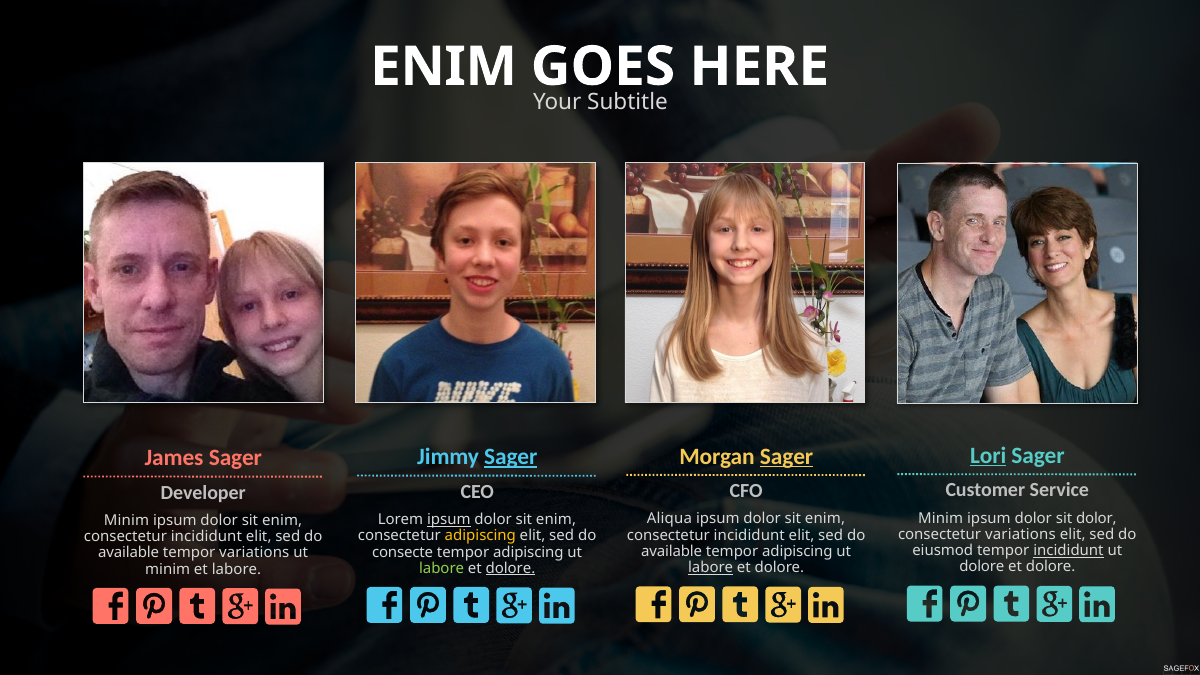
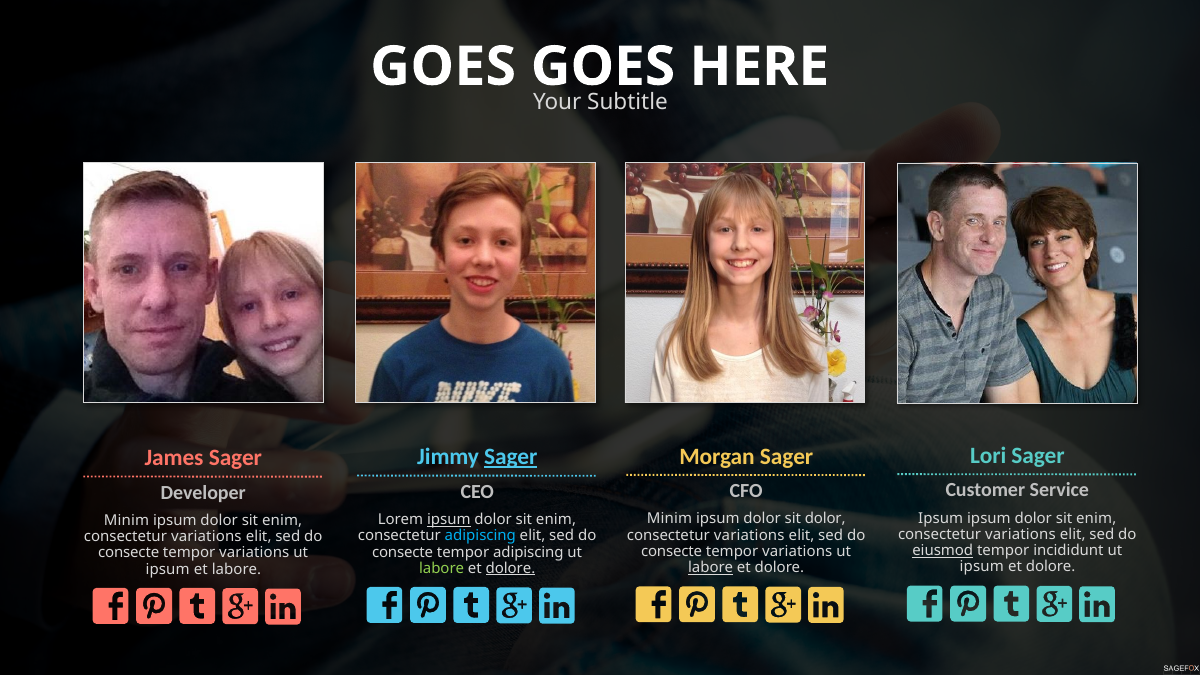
ENIM: ENIM -> GOES (443, 67)
Lori underline: present -> none (988, 456)
Sager underline: present -> none (787, 456)
Minim: Minim -> Ipsum (941, 518)
dolor: dolor -> enim (1096, 518)
Aliqua: Aliqua -> Minim (669, 519)
enim: enim -> dolor (825, 519)
incididunt: incididunt -> variations (749, 535)
adipiscing colour: yellow -> light blue (480, 536)
incididunt: incididunt -> variations (206, 537)
eiusmod underline: none -> present (943, 551)
incididunt underline: present -> none (1068, 551)
available: available -> consecte (672, 551)
adipiscing: adipiscing -> variations (797, 551)
available: available -> consecte (129, 553)
dolore: dolore -> ipsum (982, 567)
minim: minim -> ipsum (168, 569)
